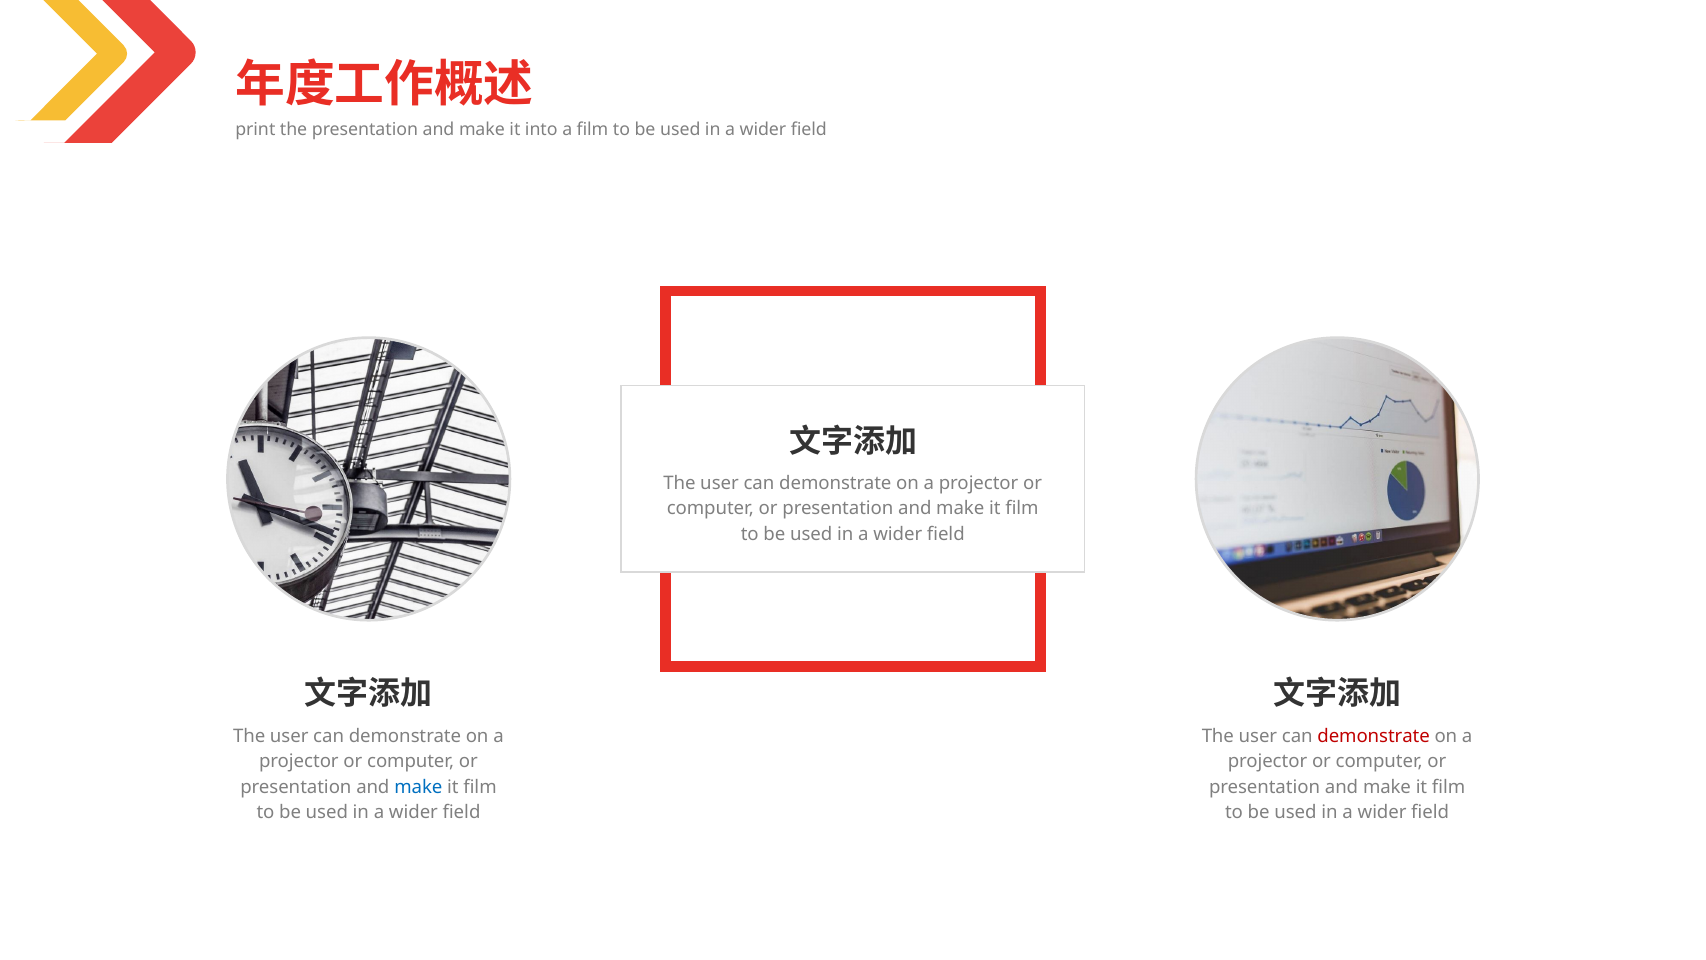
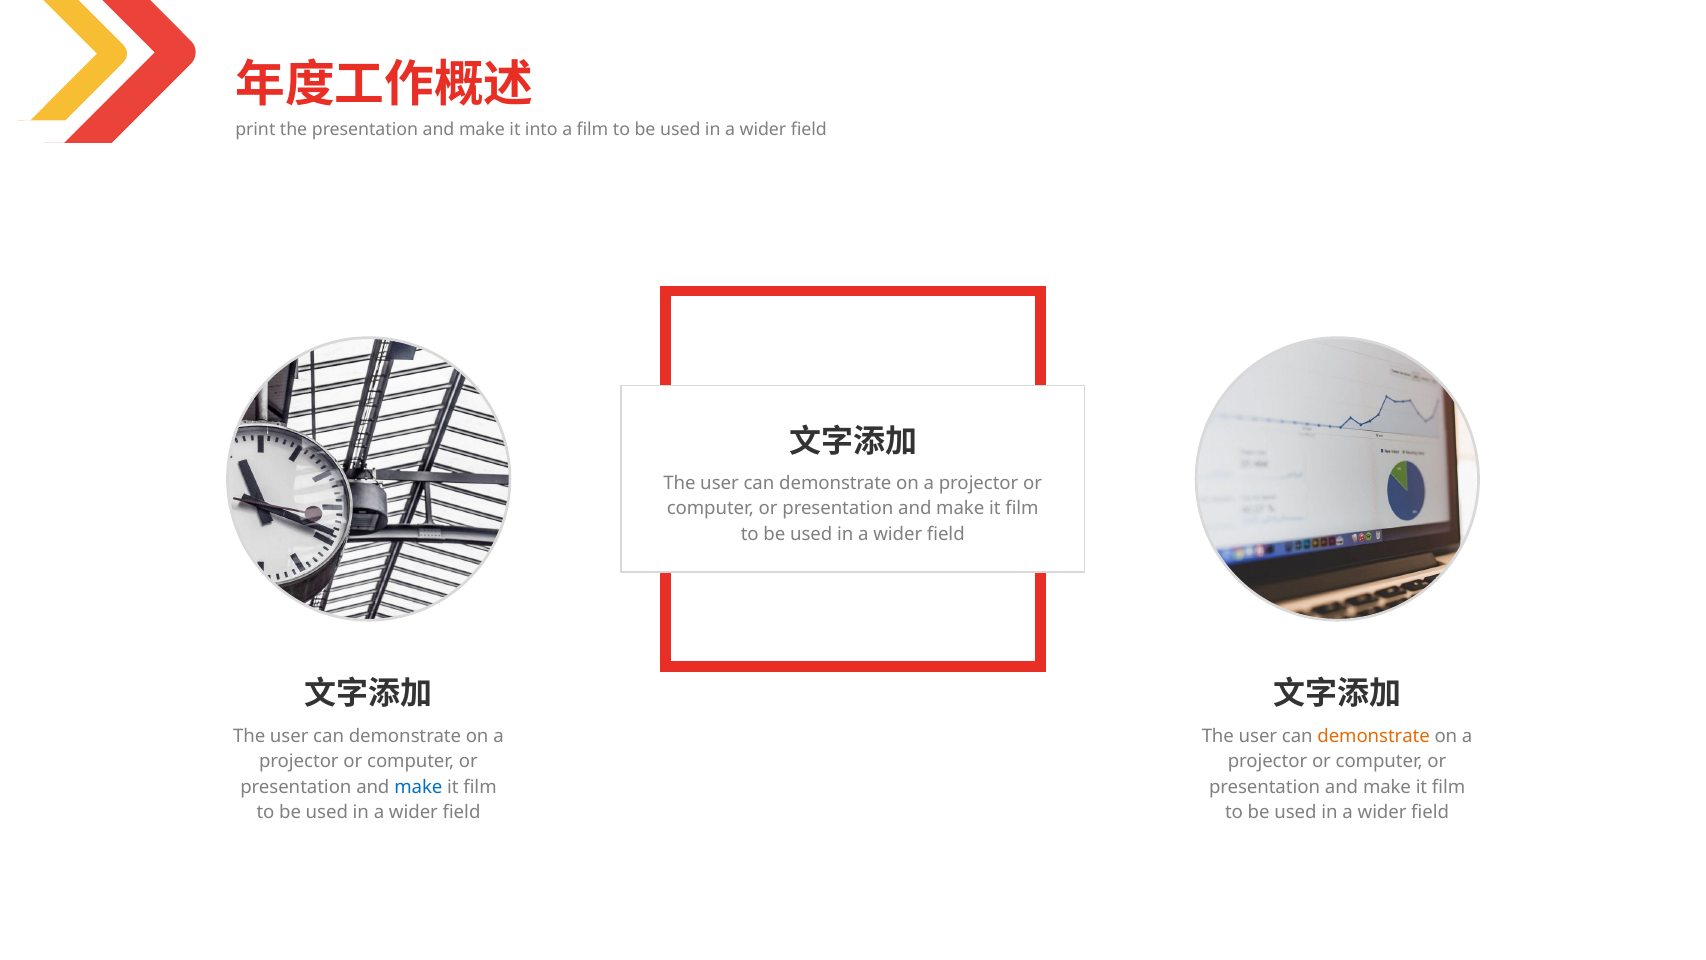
demonstrate colour: red -> orange (1374, 736)
